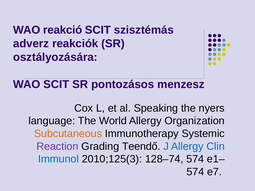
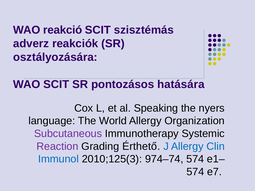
menzesz: menzesz -> hatására (181, 85)
Subcutaneous colour: orange -> purple (68, 134)
Teendő: Teendő -> Érthető (141, 147)
128–74: 128–74 -> 974–74 (164, 159)
